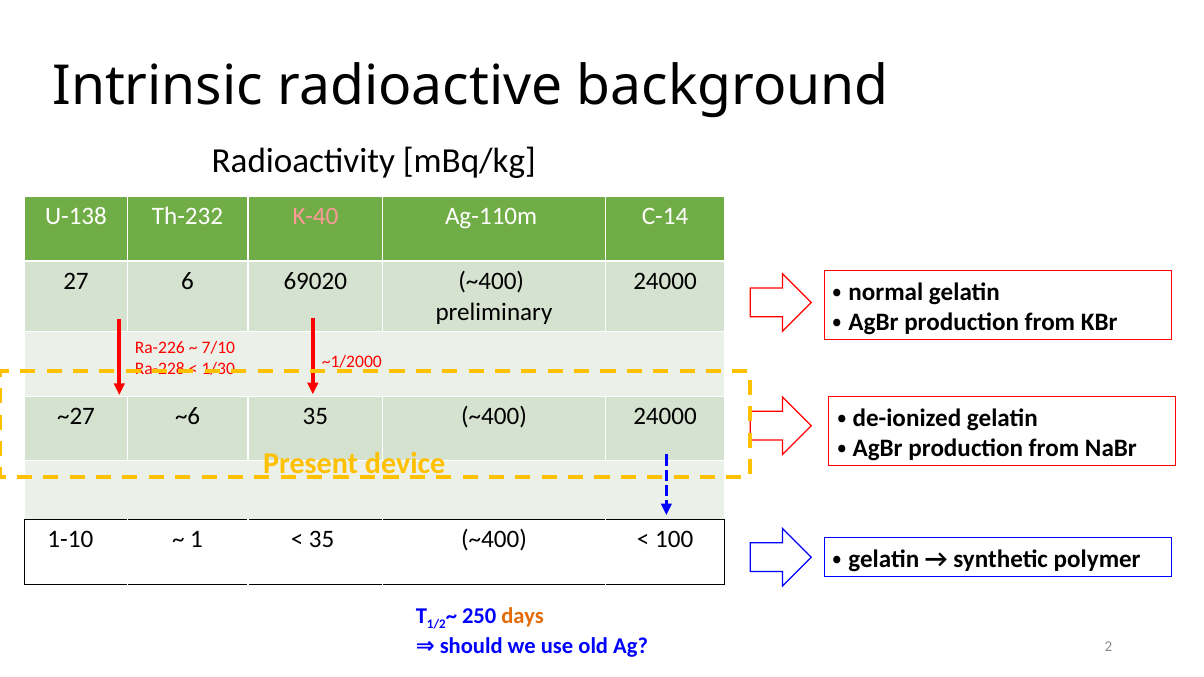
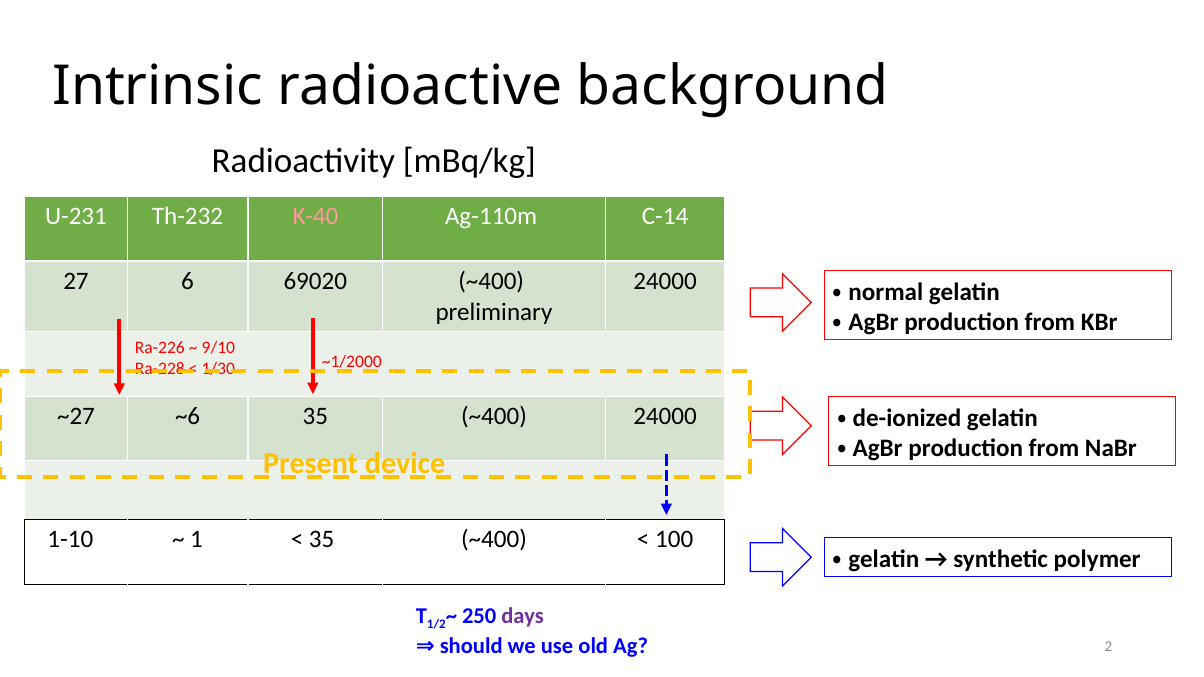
U-138: U-138 -> U-231 (76, 216)
7/10: 7/10 -> 9/10 (218, 348)
days colour: orange -> purple (523, 616)
